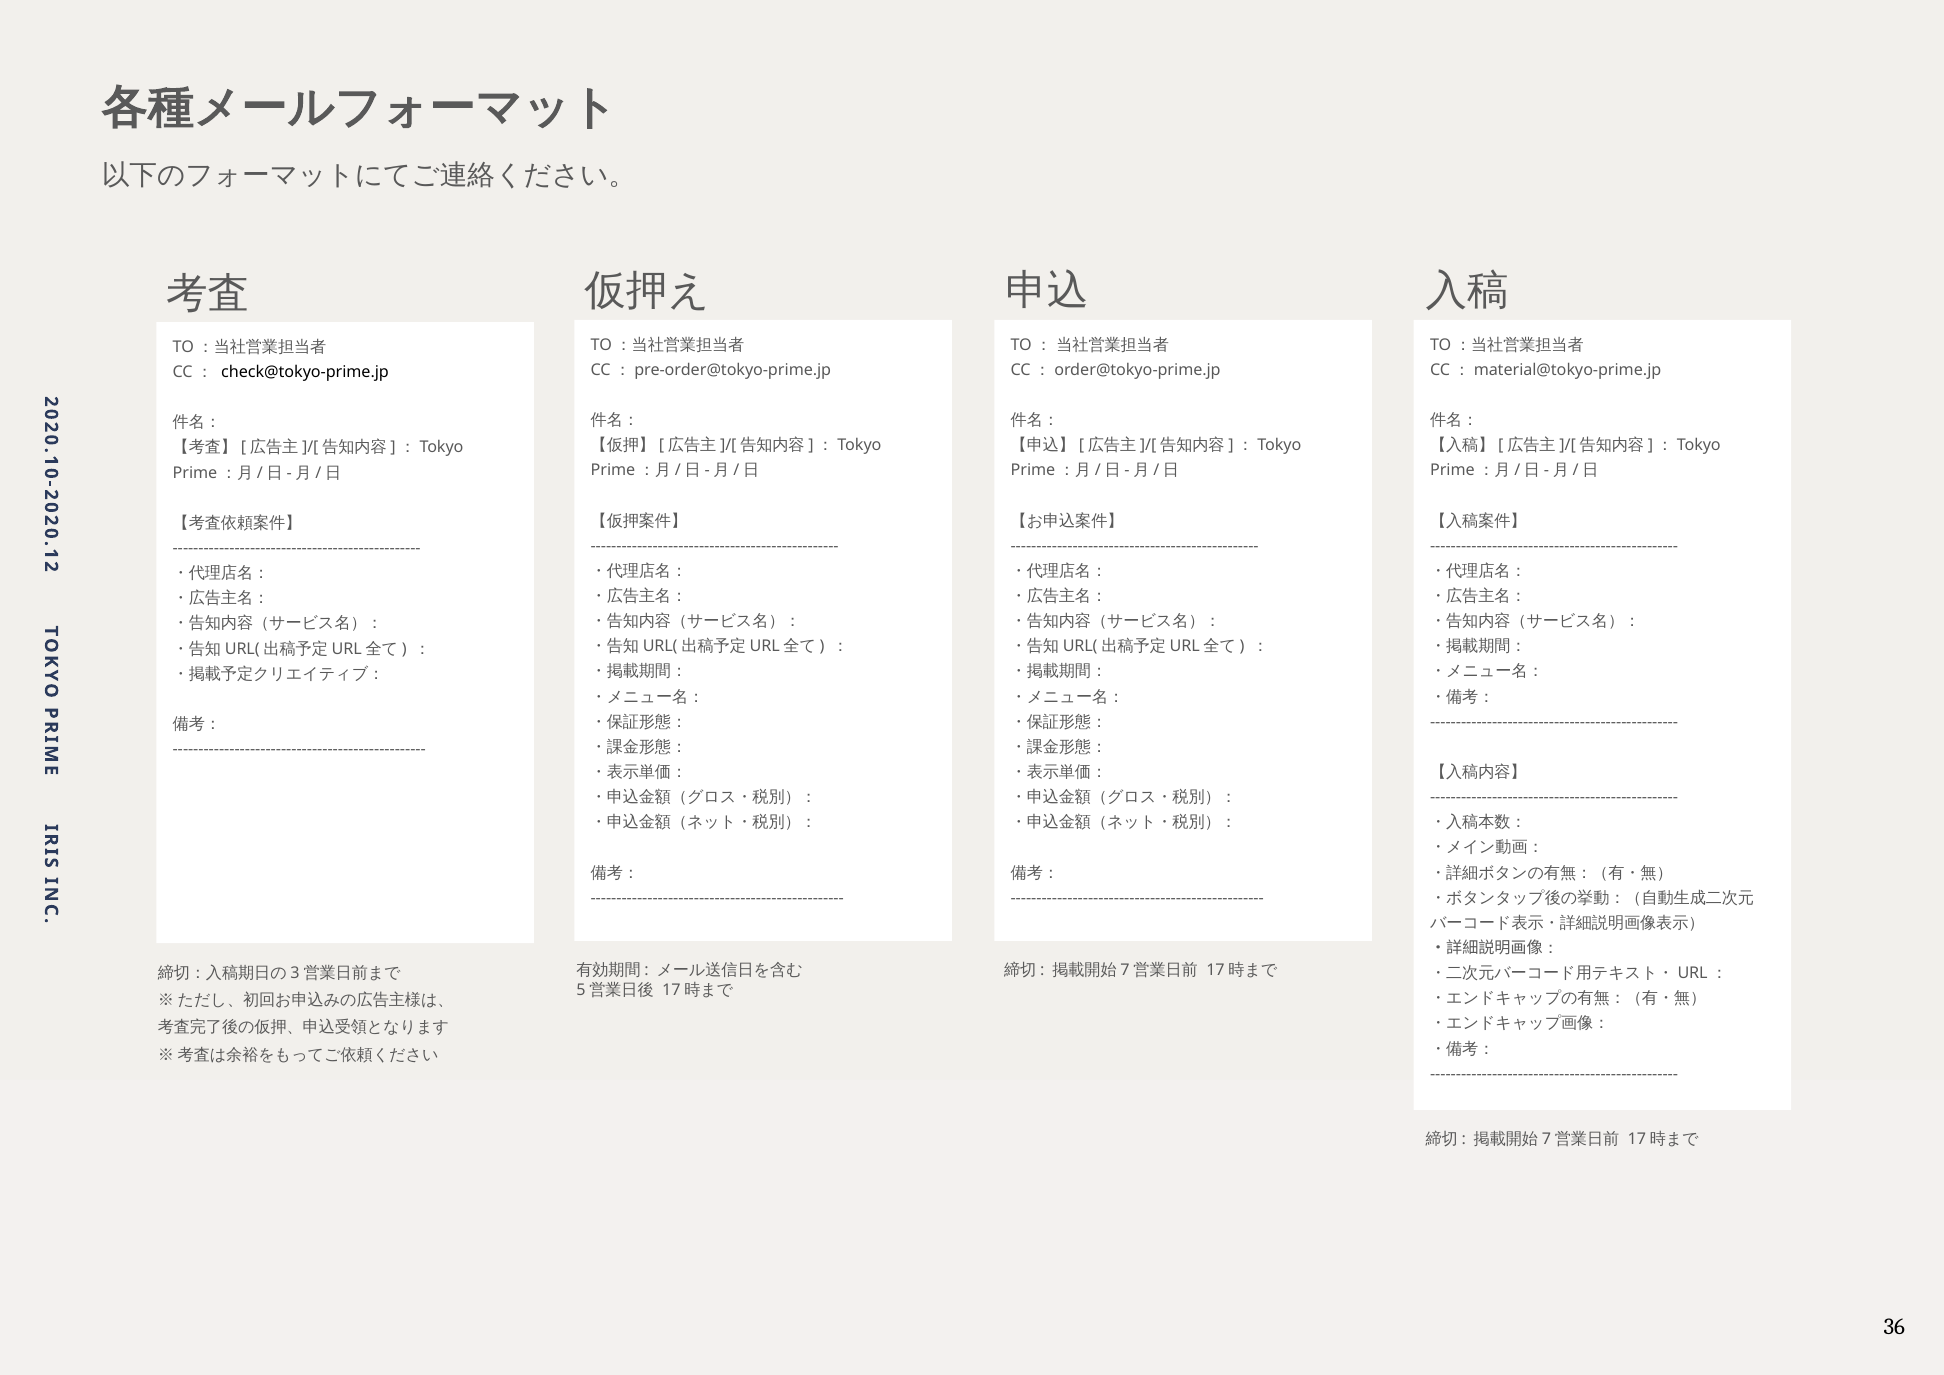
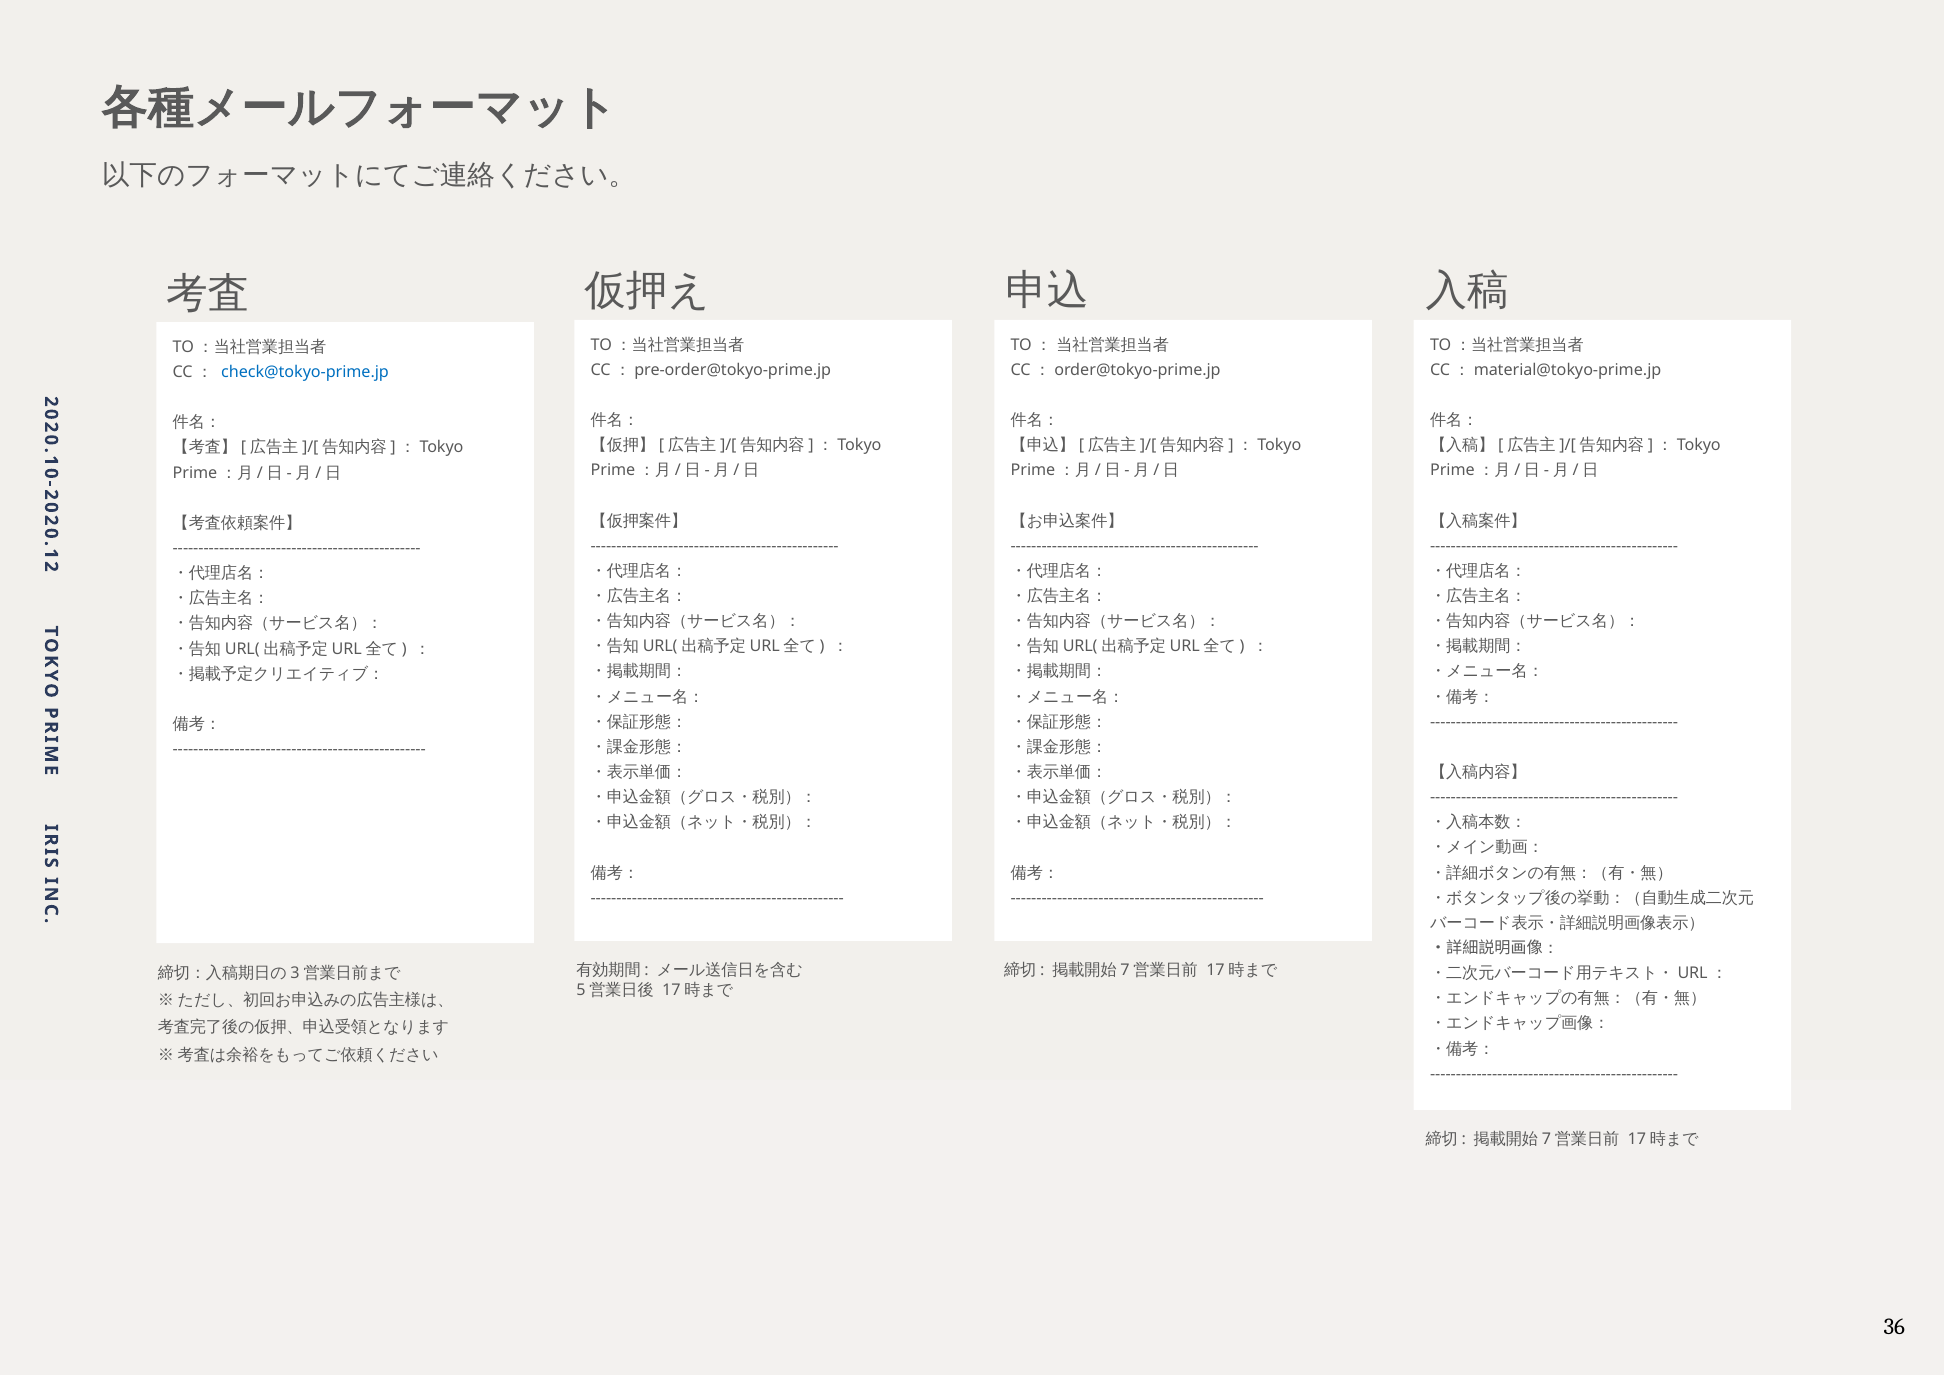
check@tokyo-prime.jp colour: black -> blue (305, 372)
